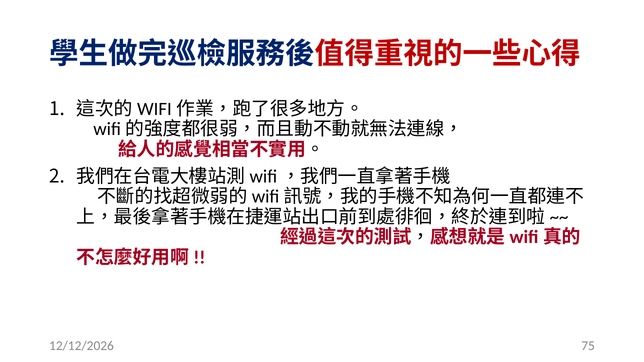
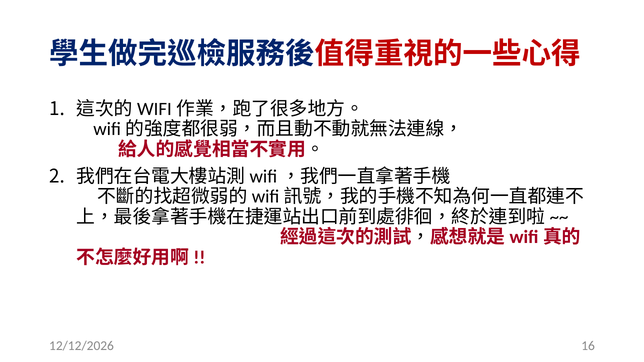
75: 75 -> 16 (588, 346)
